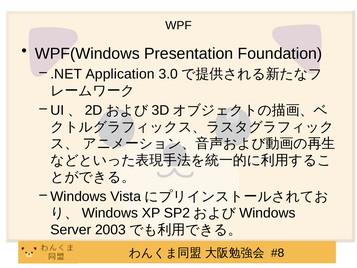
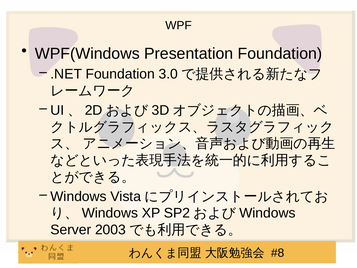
Application: Application -> Foundation (120, 74)
